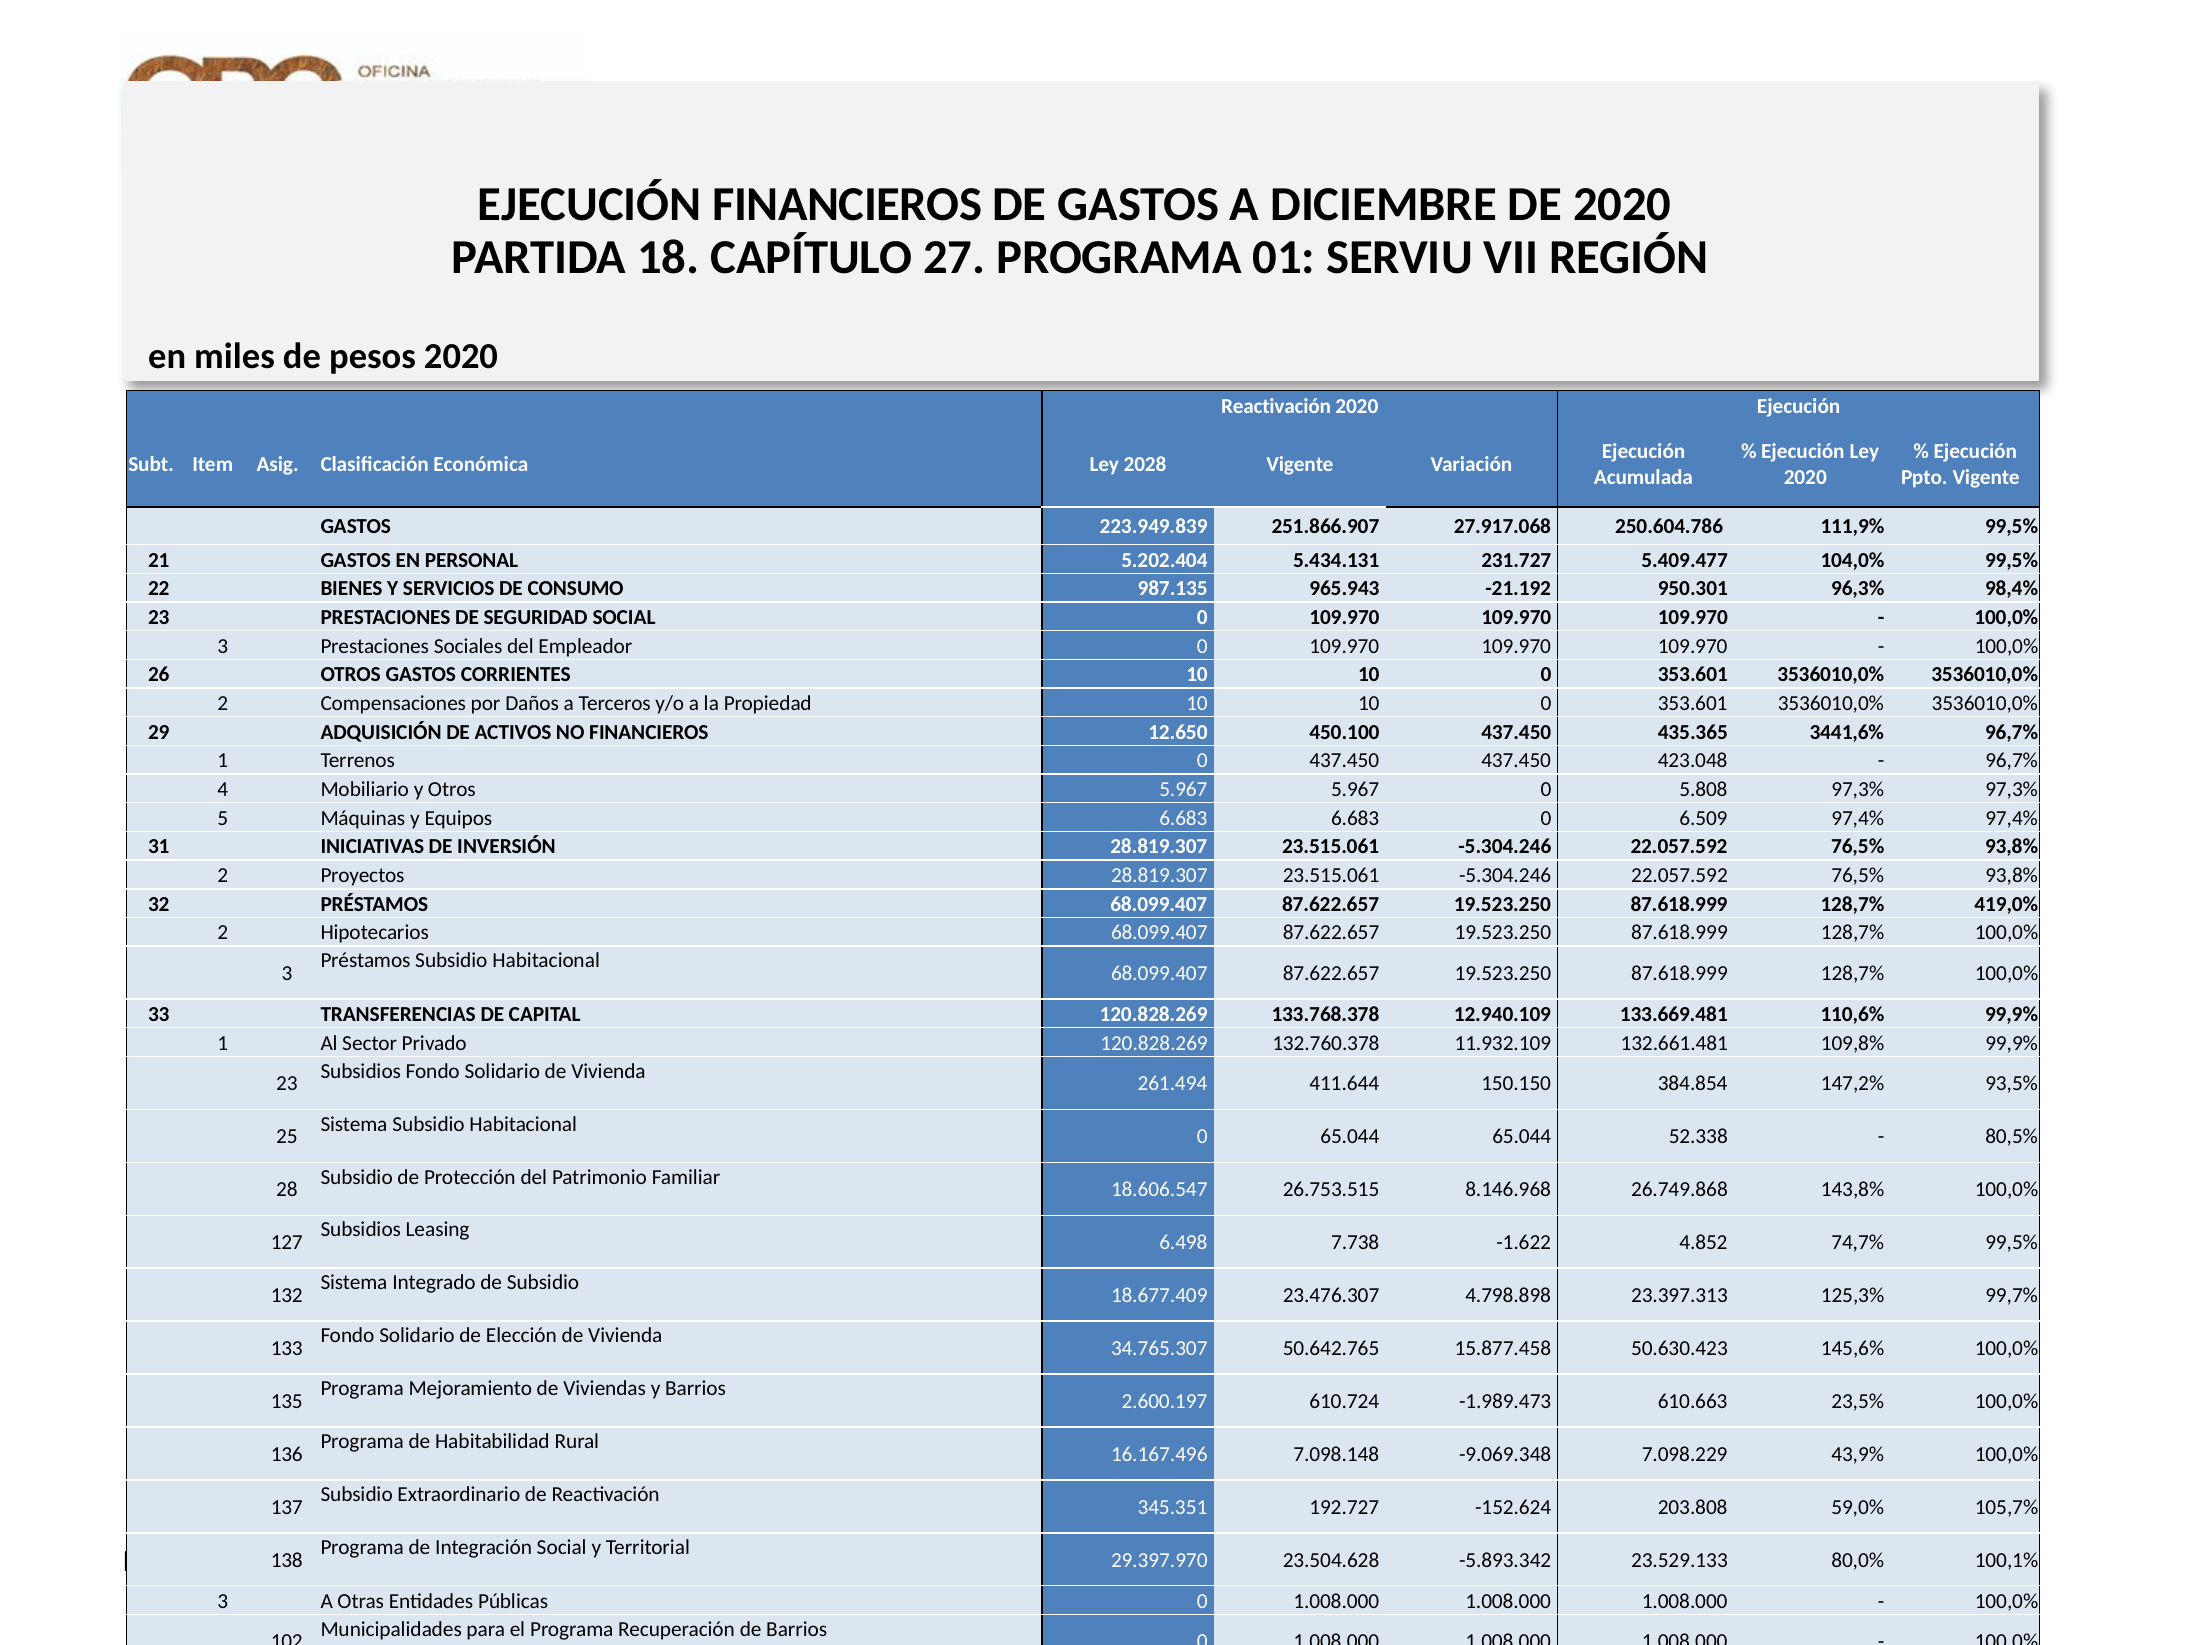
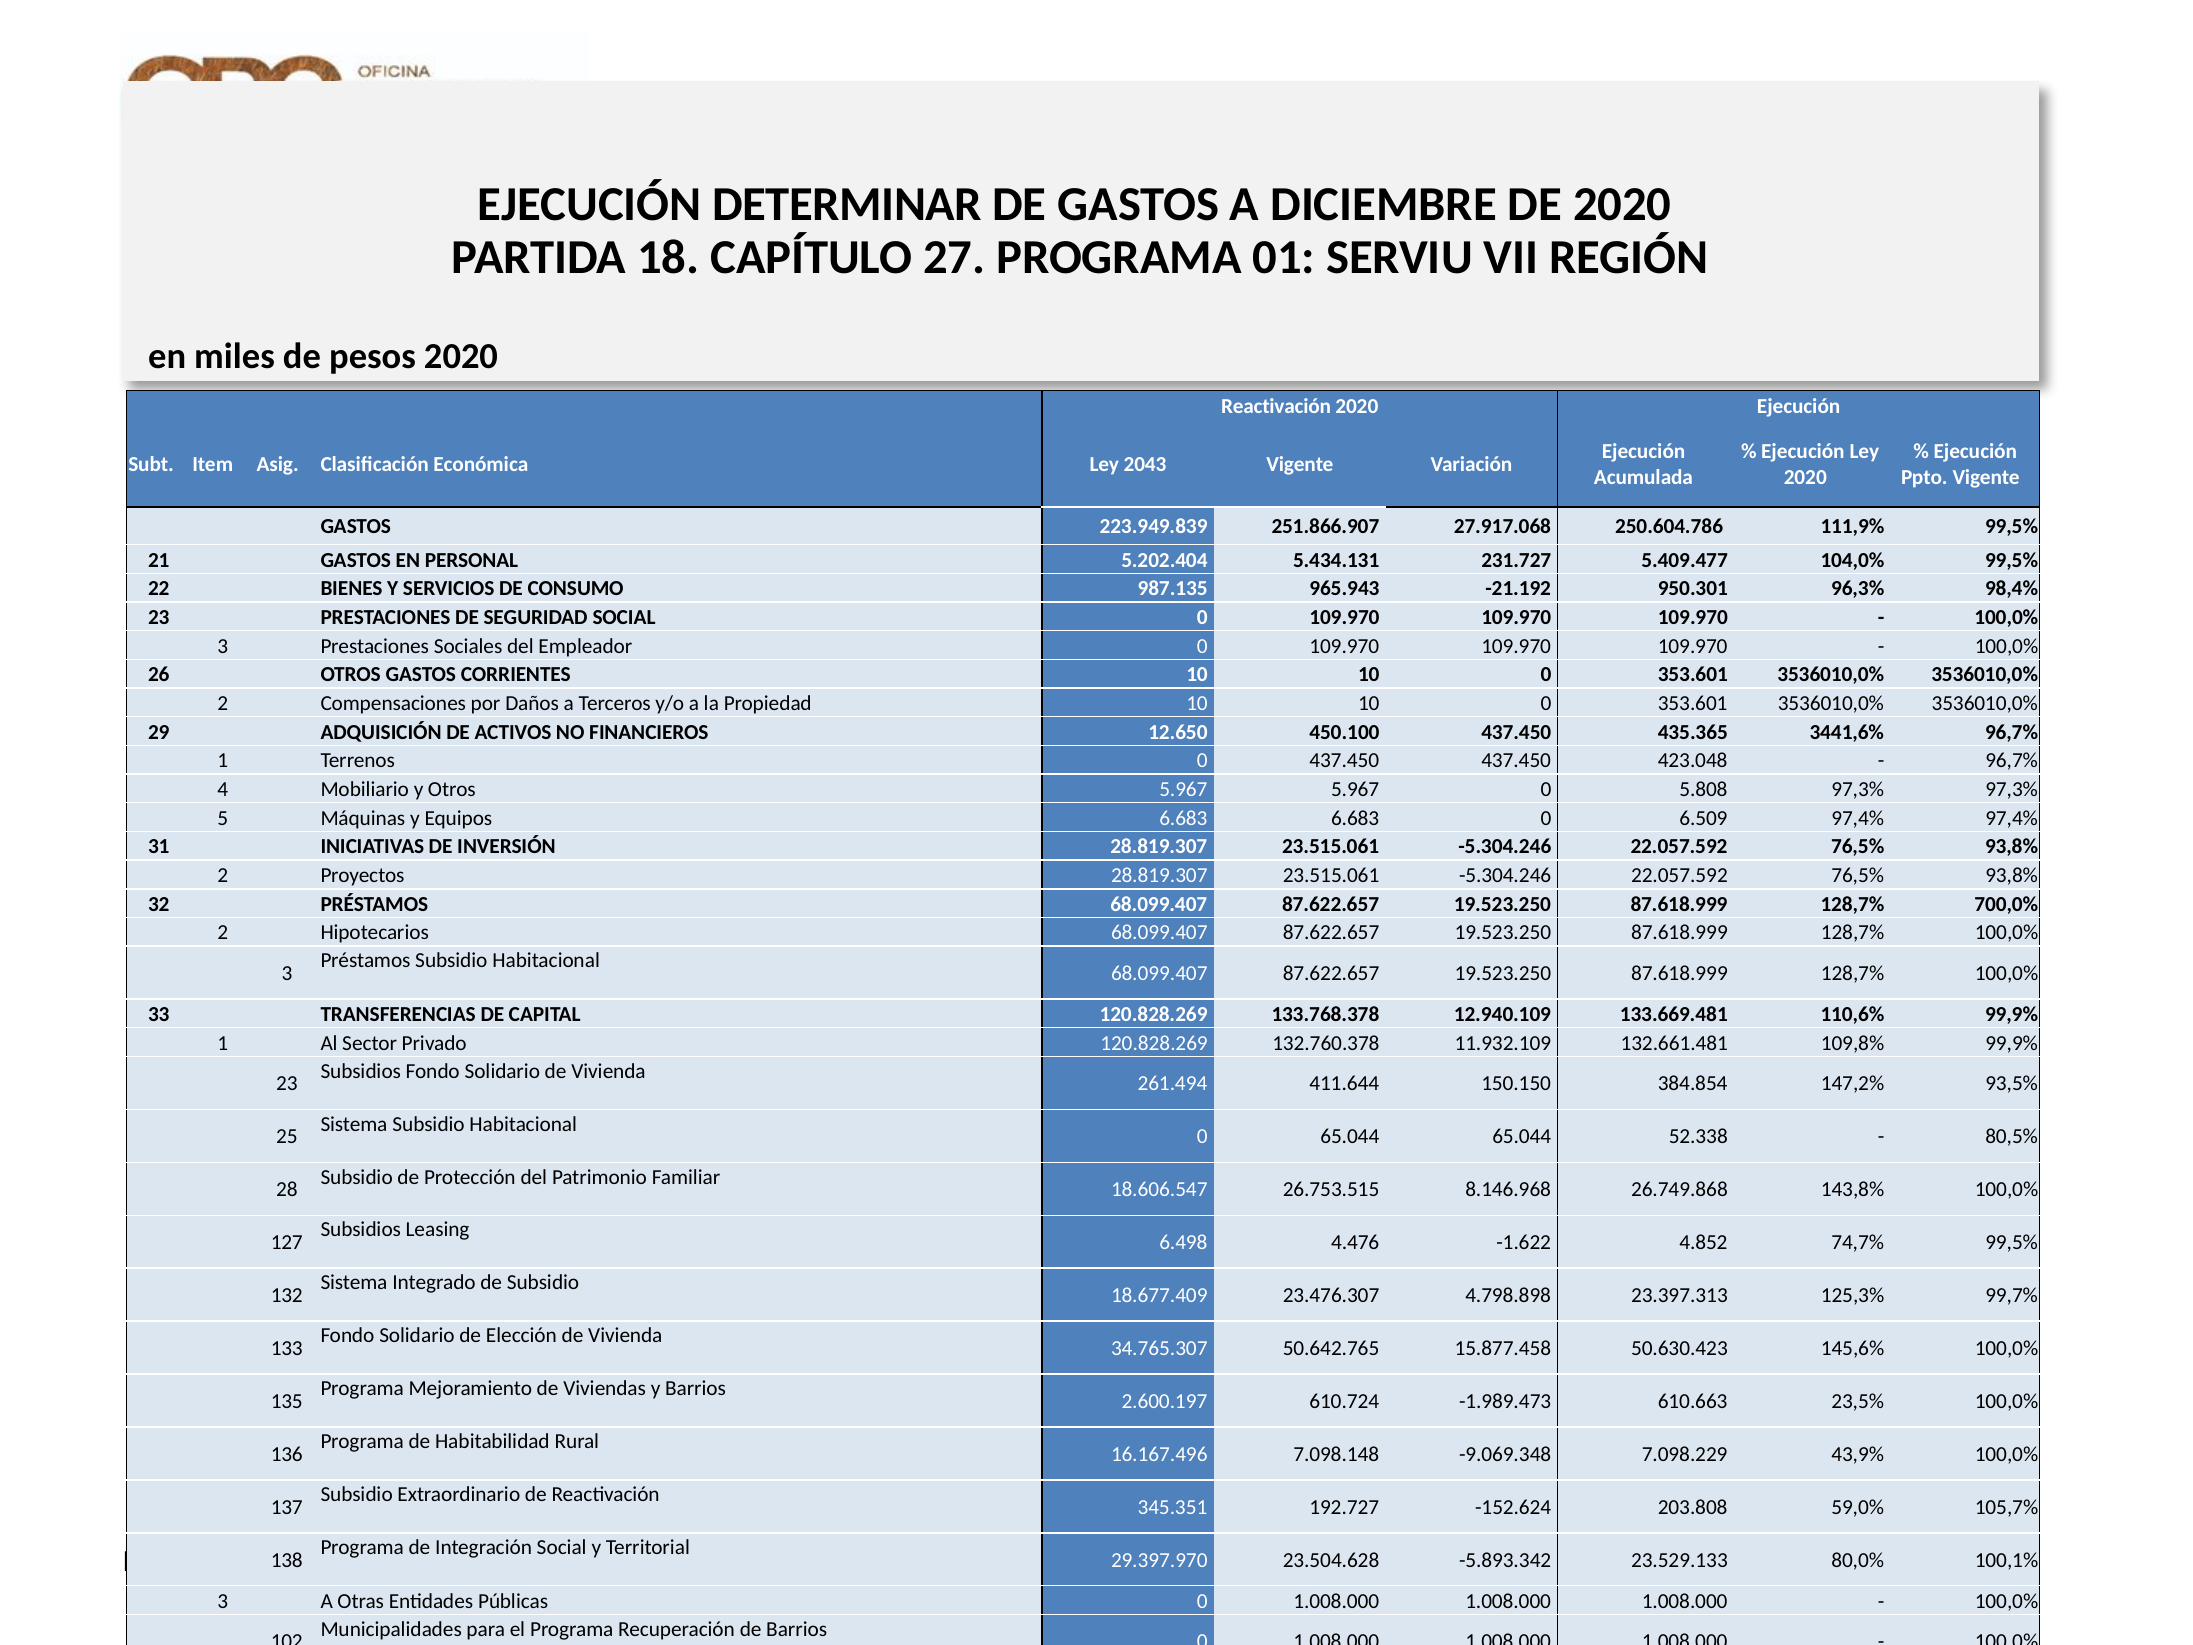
EJECUCIÓN FINANCIEROS: FINANCIEROS -> DETERMINAR (847, 204)
2028: 2028 -> 2043 (1145, 464)
419,0%: 419,0% -> 700,0% (2006, 904)
7.738: 7.738 -> 4.476 (1355, 1242)
